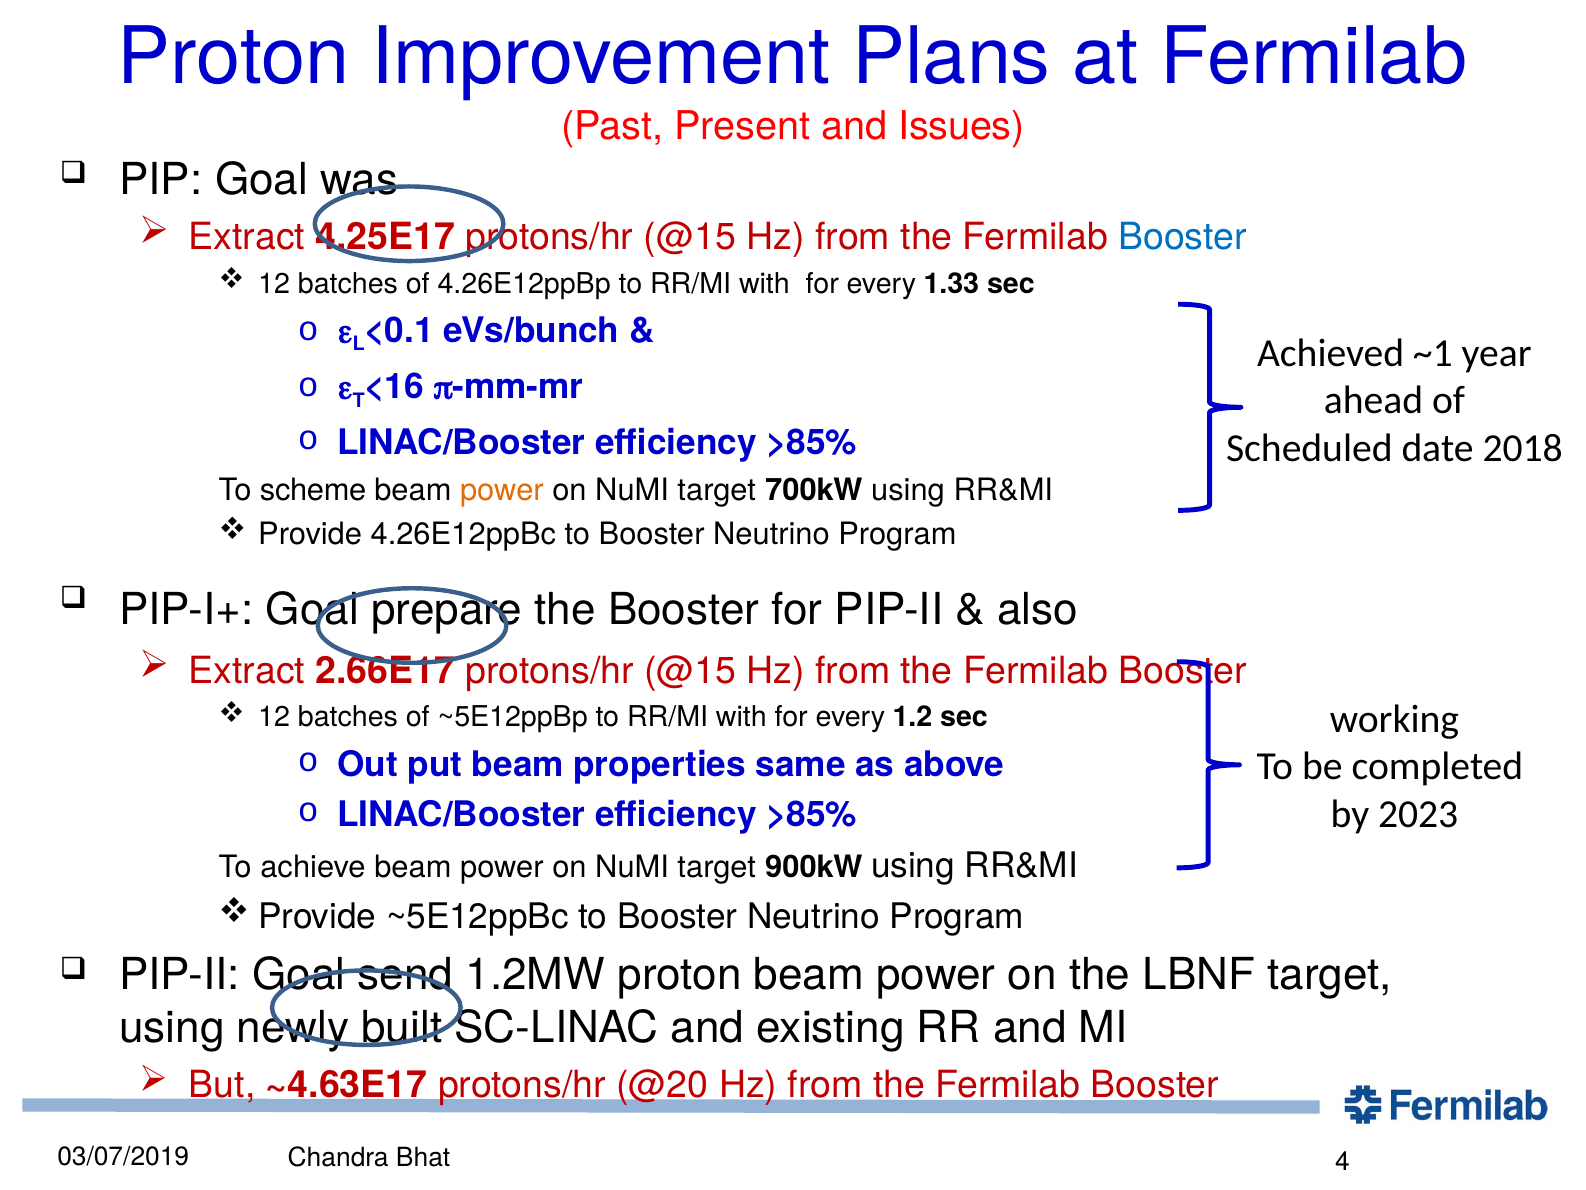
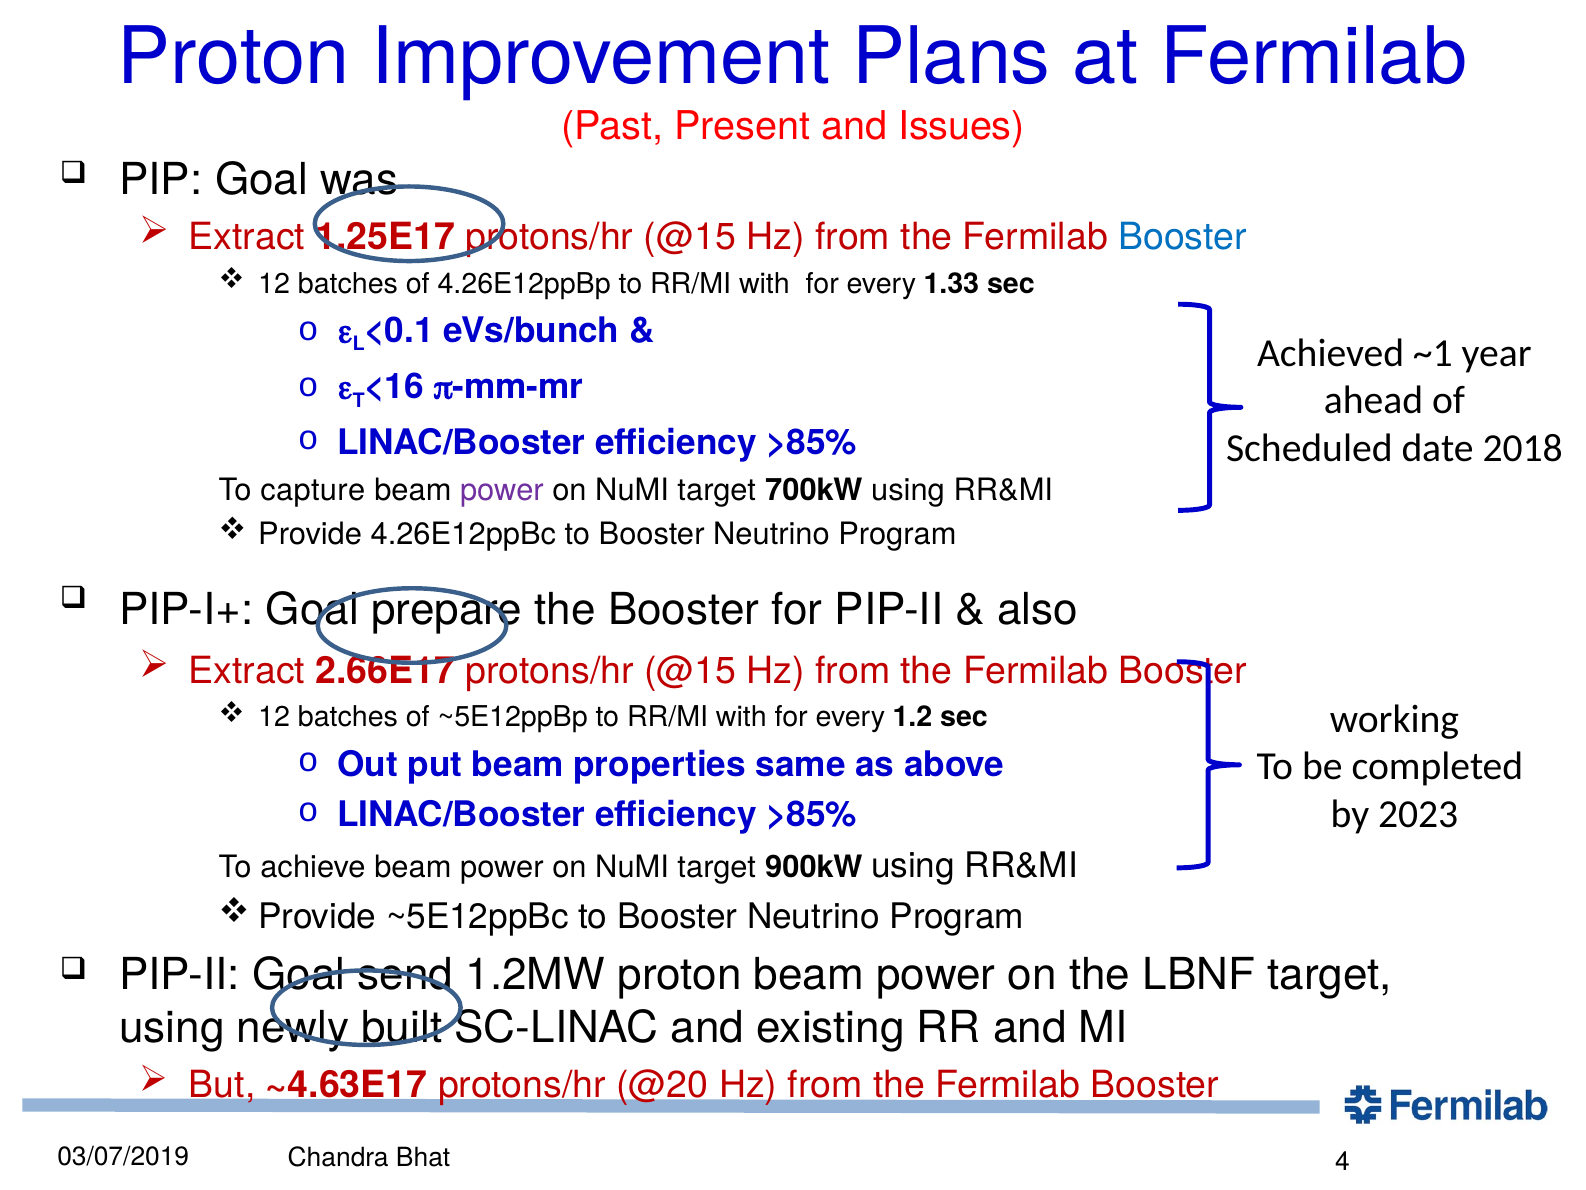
4.25E17: 4.25E17 -> 1.25E17 (385, 237)
scheme: scheme -> capture (313, 490)
power colour: orange -> purple (502, 490)
